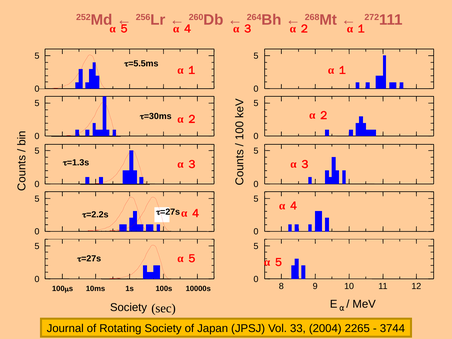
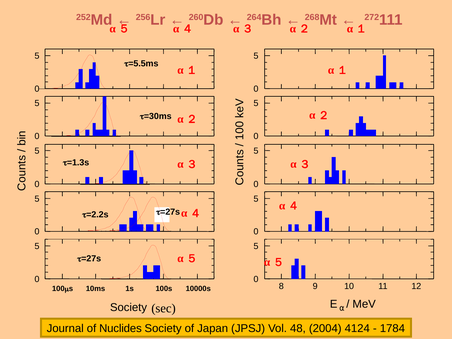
Rotating: Rotating -> Nuclides (120, 328)
33: 33 -> 48 (298, 328)
2265: 2265 -> 4124 (357, 328)
3744: 3744 -> 1784 (392, 328)
